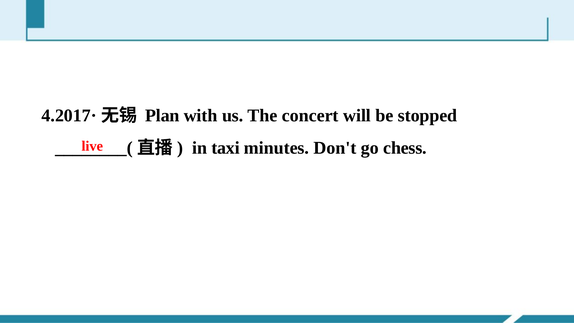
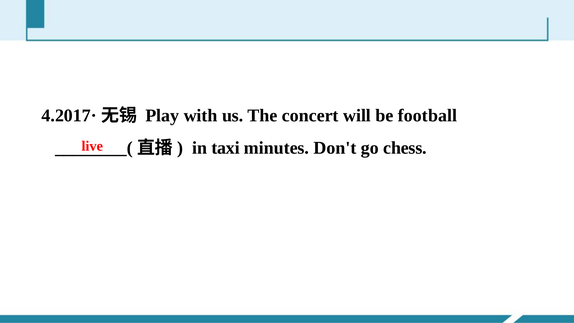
Plan: Plan -> Play (162, 116)
stopped: stopped -> football (427, 116)
